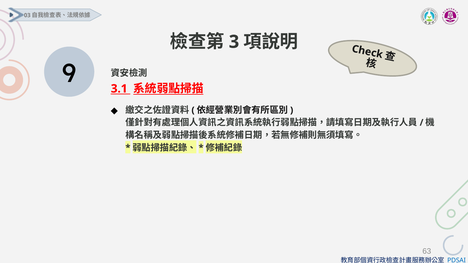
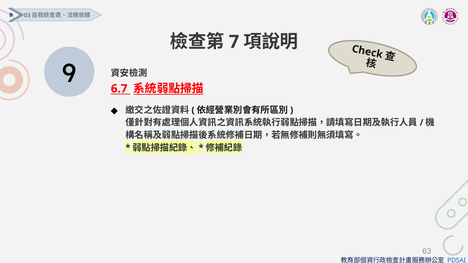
3: 3 -> 7 (234, 42)
3.1: 3.1 -> 6.7 (119, 89)
